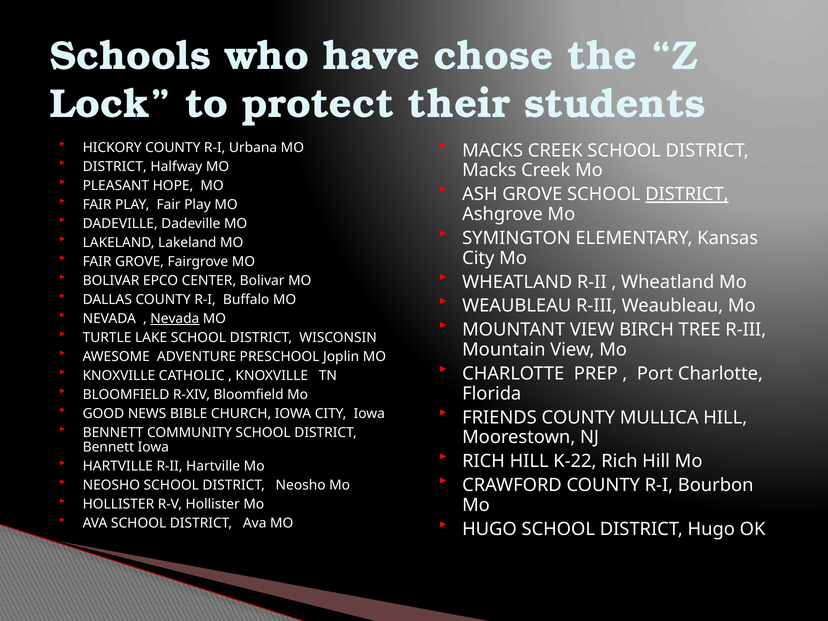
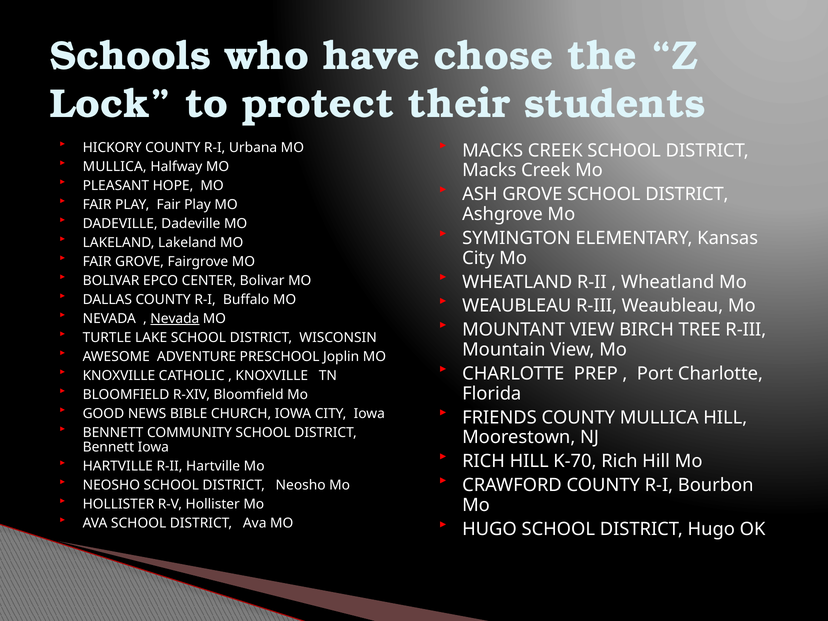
DISTRICT: DISTRICT -> MULLICA (115, 166)
DISTRICT underline: present -> none (687, 194)
K-22: K-22 -> K-70 (575, 461)
